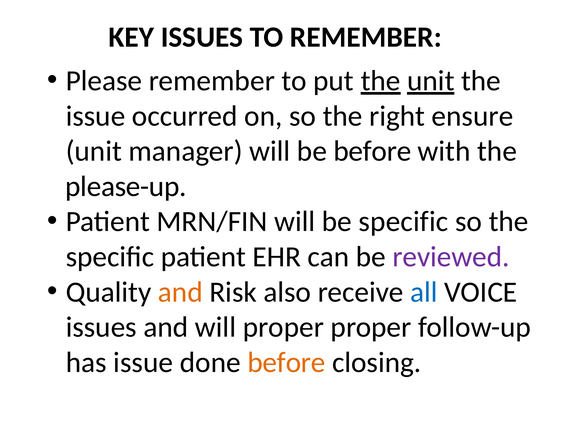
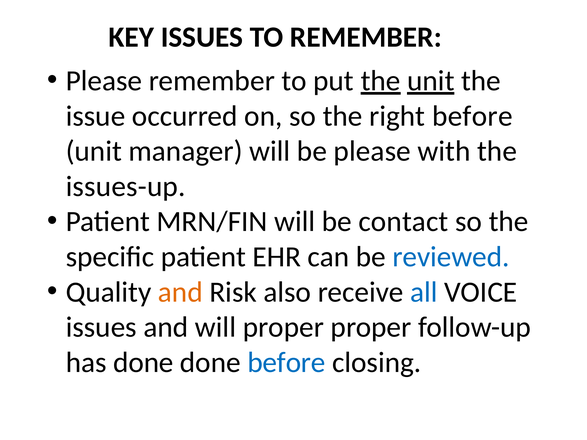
right ensure: ensure -> before (472, 116)
be before: before -> please (372, 151)
please-up: please-up -> issues-up (126, 186)
be specific: specific -> contact (403, 222)
reviewed colour: purple -> blue (451, 257)
has issue: issue -> done (143, 363)
before colour: orange -> blue (286, 363)
